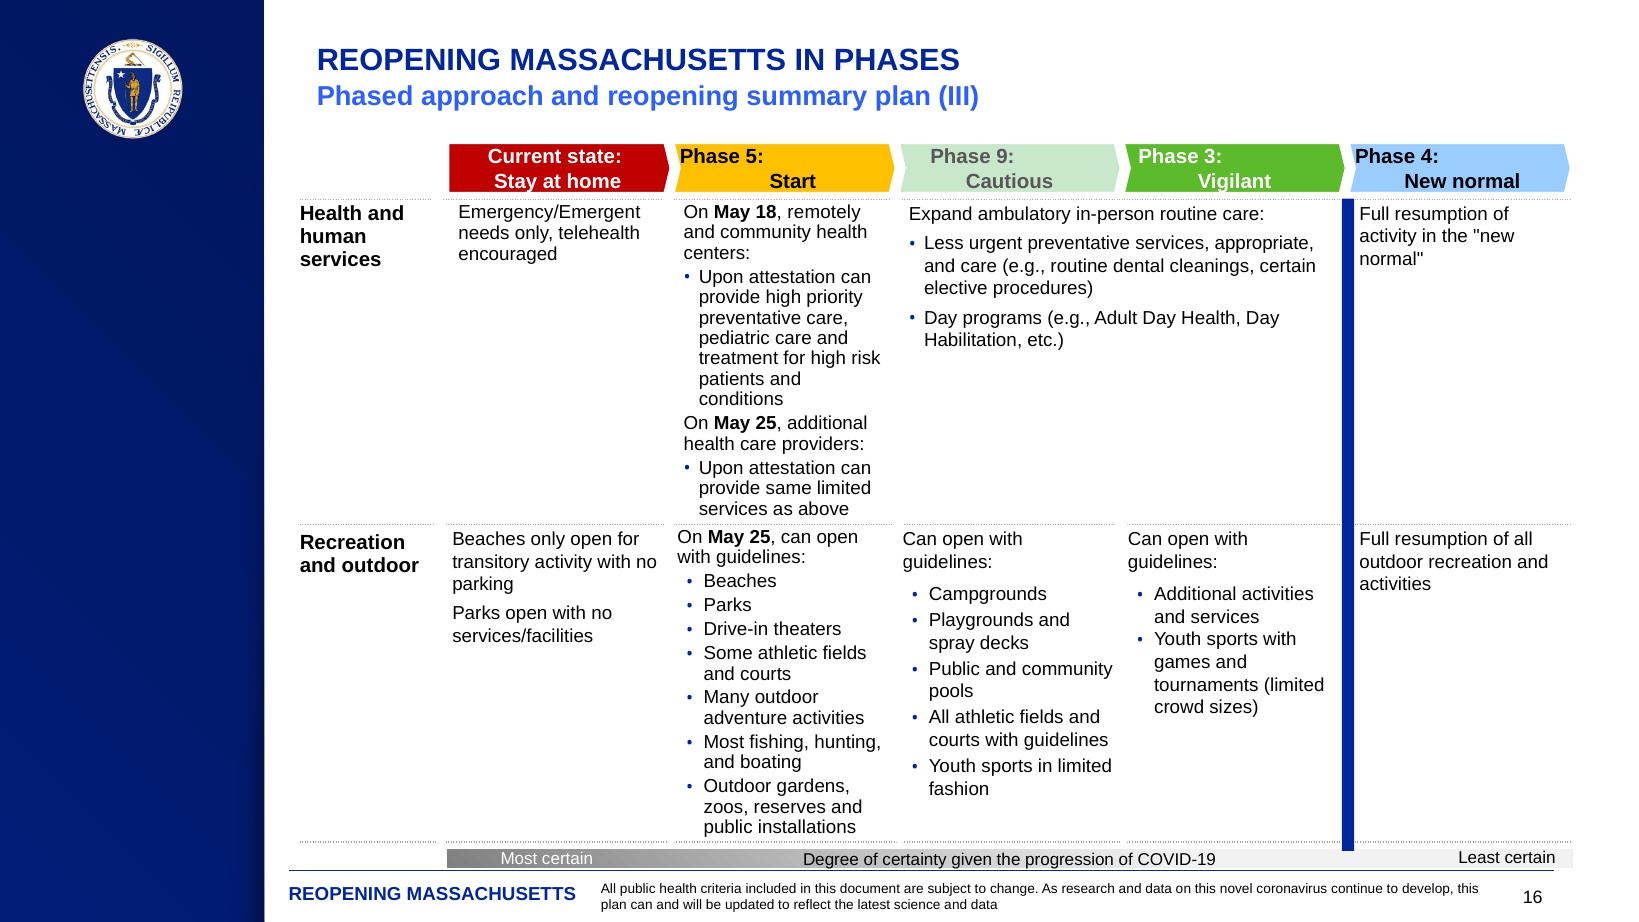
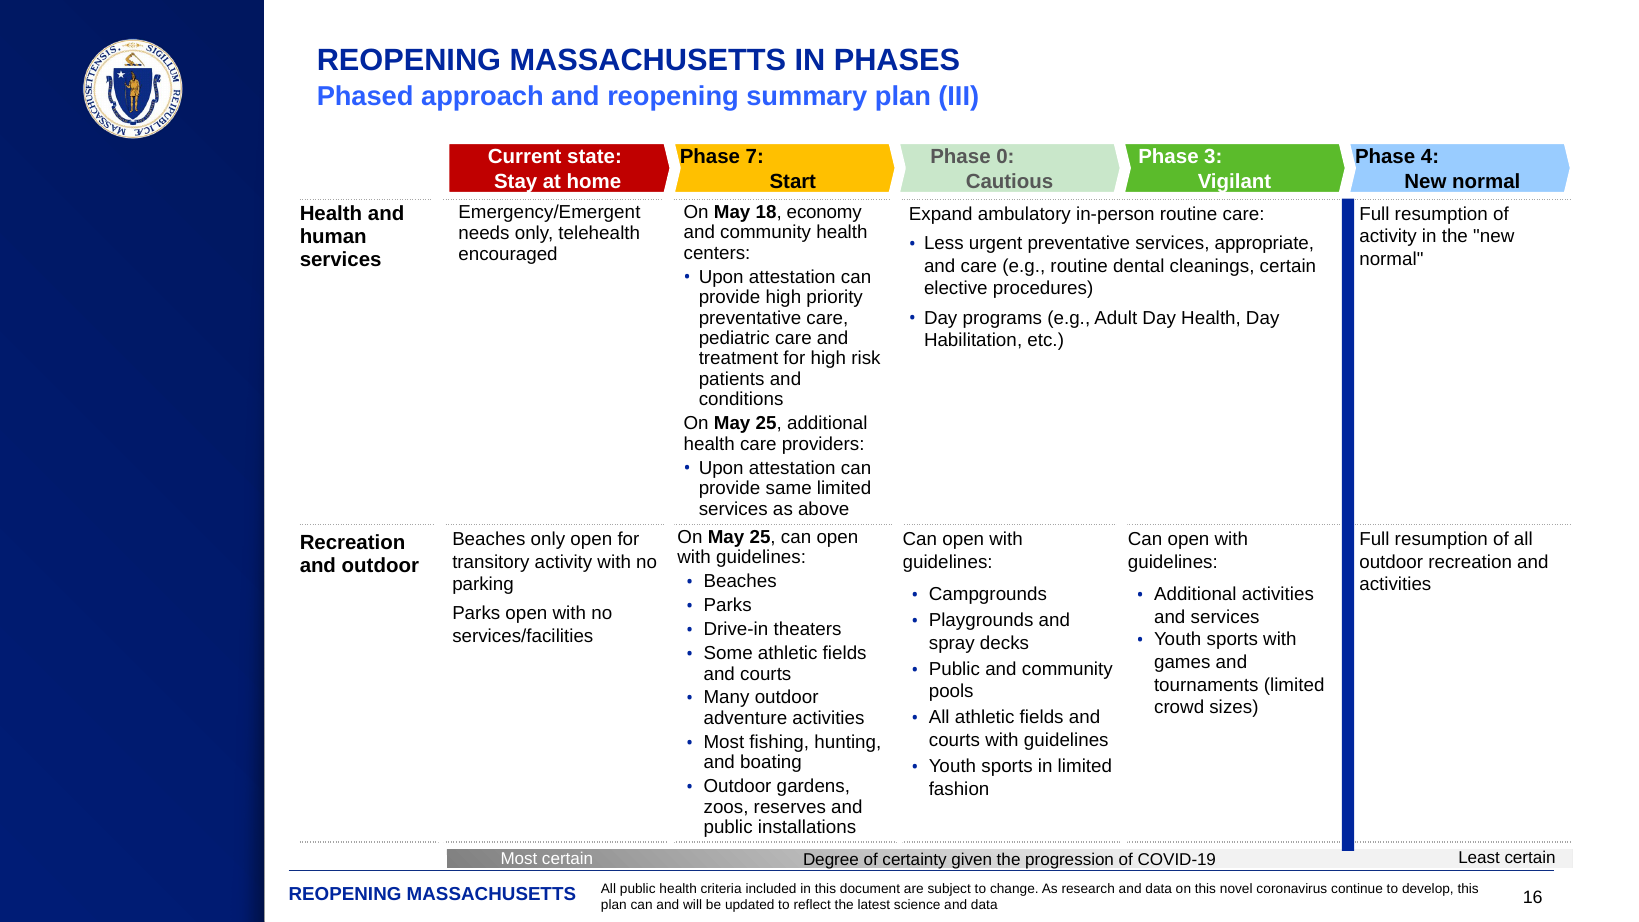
5: 5 -> 7 (755, 157)
9: 9 -> 0 (1005, 157)
remotely: remotely -> economy (824, 212)
